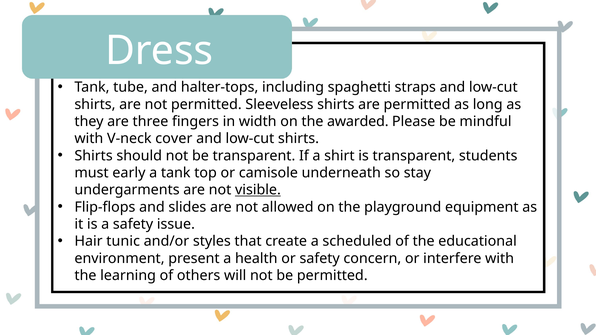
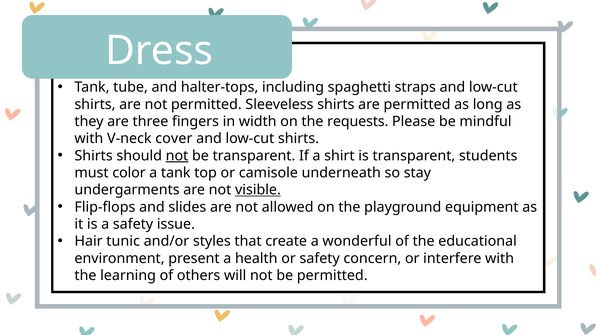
awarded: awarded -> requests (358, 122)
not underline: none -> present (177, 156)
early: early -> color (129, 173)
scheduled: scheduled -> wonderful (357, 241)
